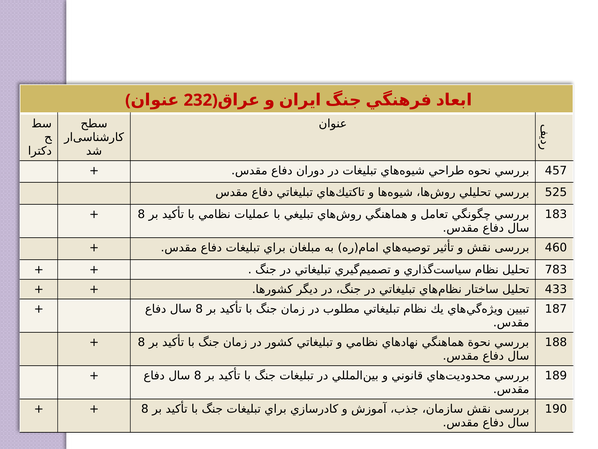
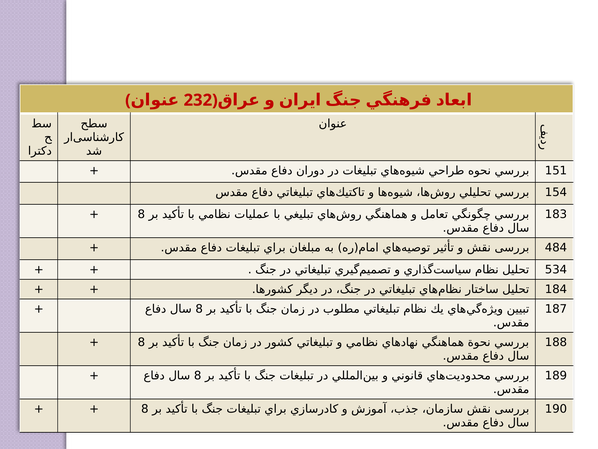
457: 457 -> 151 (556, 170)
525: 525 -> 154 (556, 192)
460: 460 -> 484 (556, 247)
783: 783 -> 534 (556, 269)
433: 433 -> 184 (556, 289)
